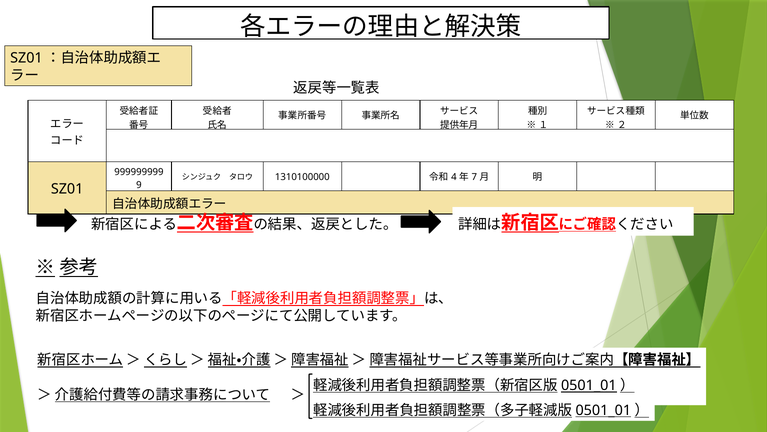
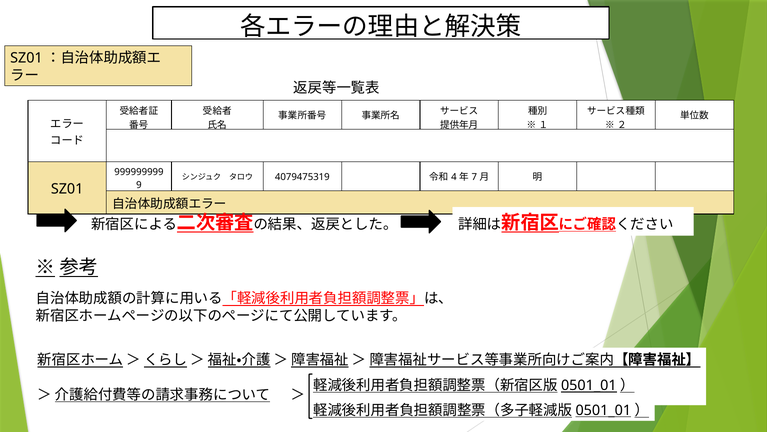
1310100000: 1310100000 -> 4079475319 (302, 177)
